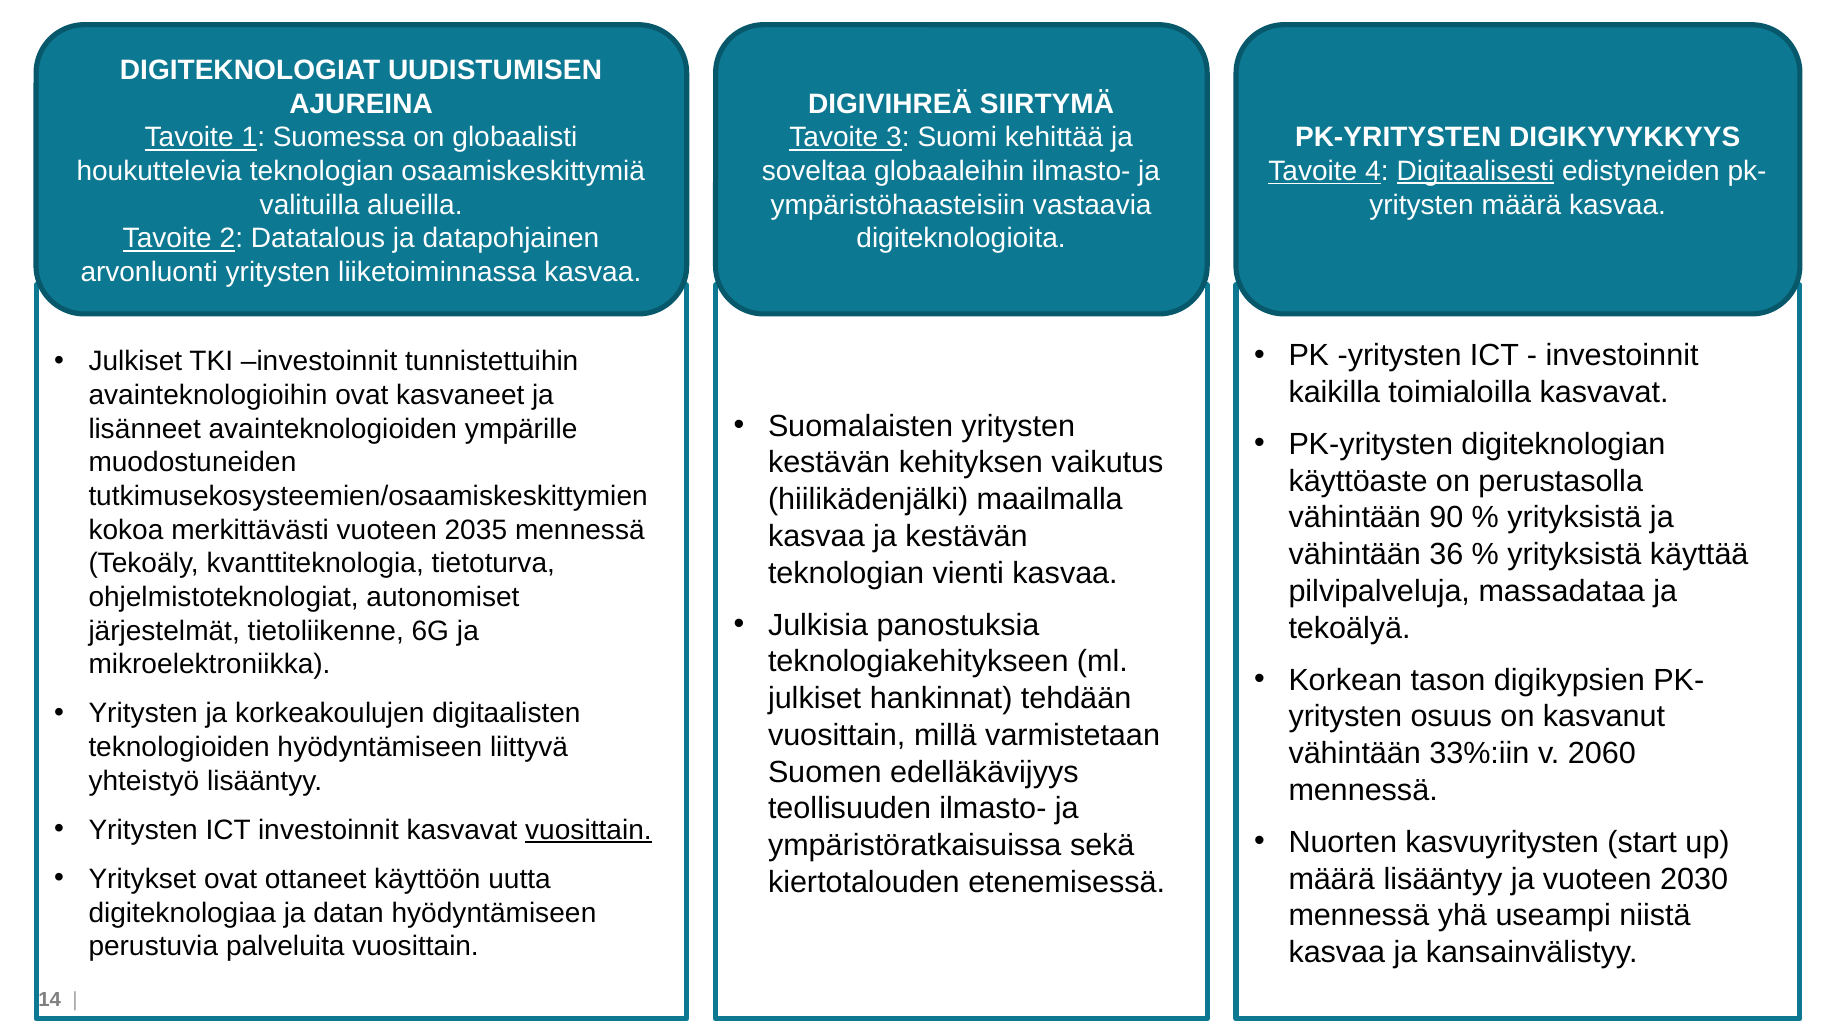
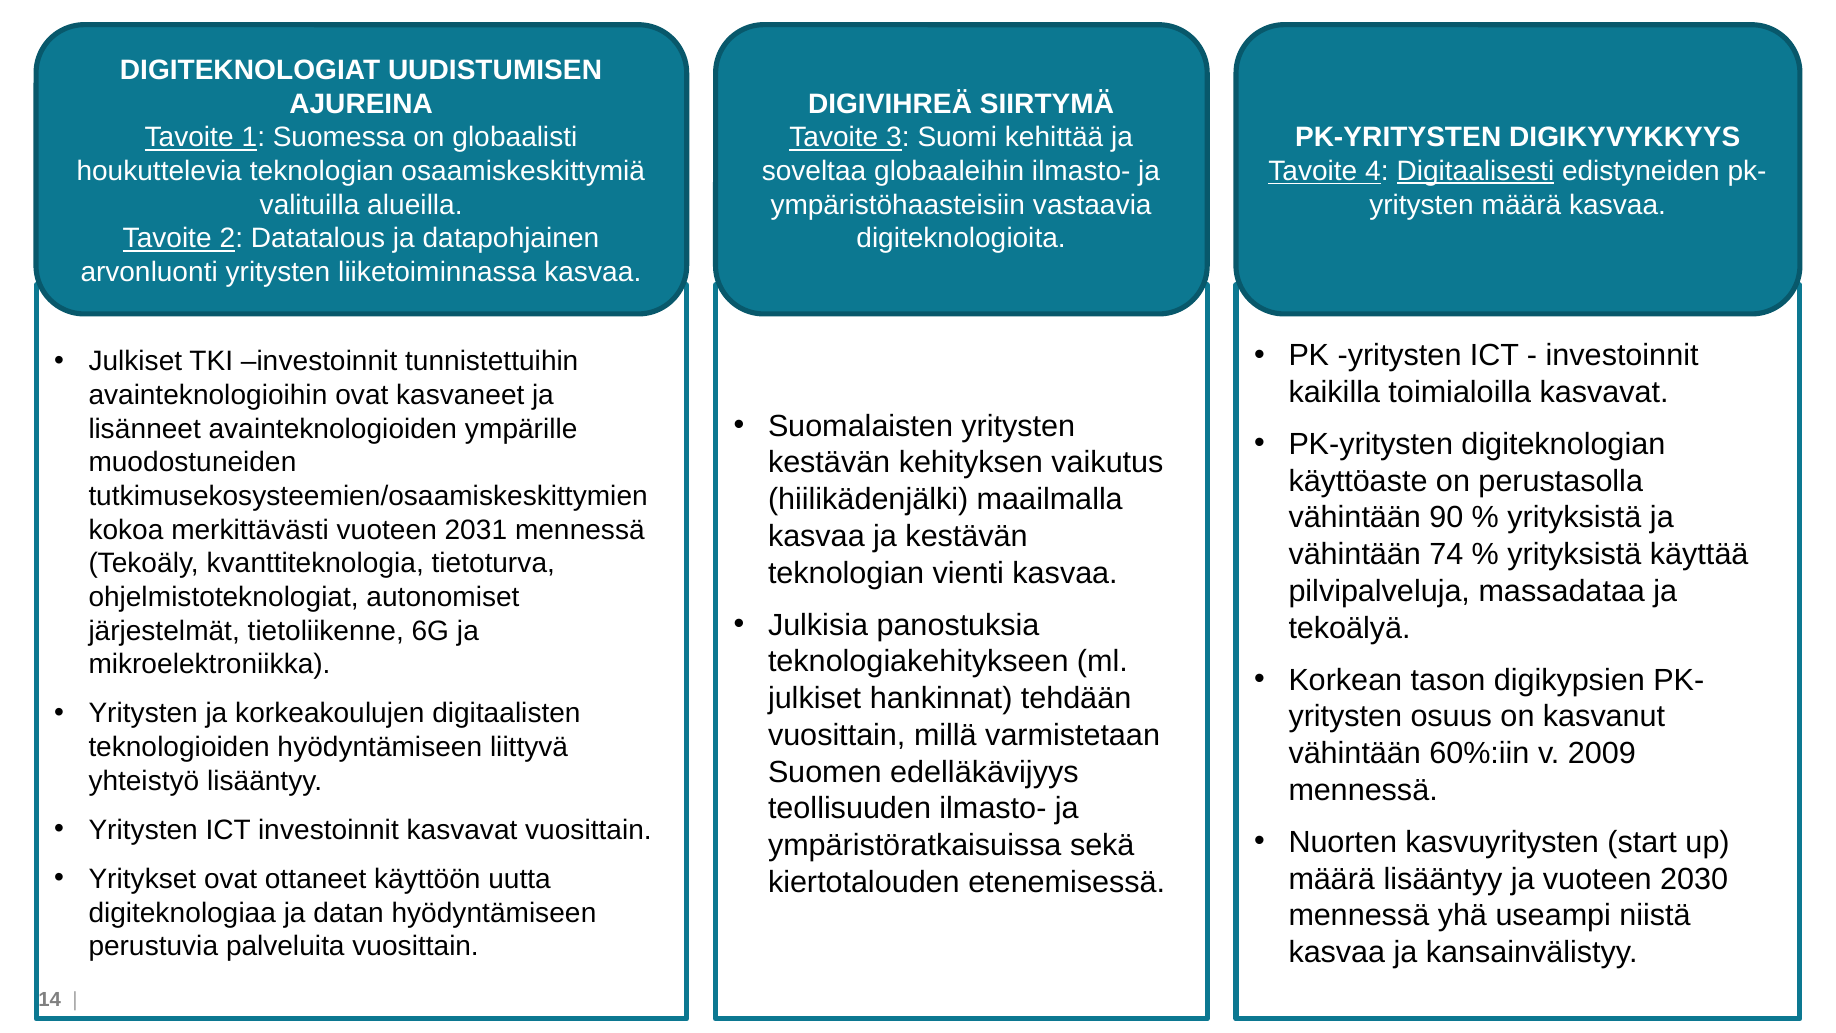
2035: 2035 -> 2031 (476, 530)
36: 36 -> 74 (1446, 555)
33%:iin: 33%:iin -> 60%:iin (1479, 753)
2060: 2060 -> 2009 (1602, 753)
vuosittain underline: present -> none (588, 830)
